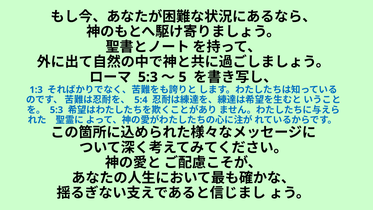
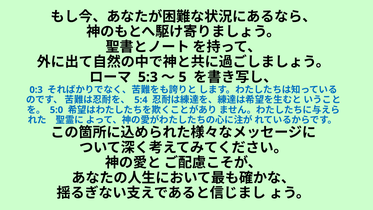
1:3: 1:3 -> 0:3 (36, 90)
5:3: 5:3 -> 5:0 (56, 110)
